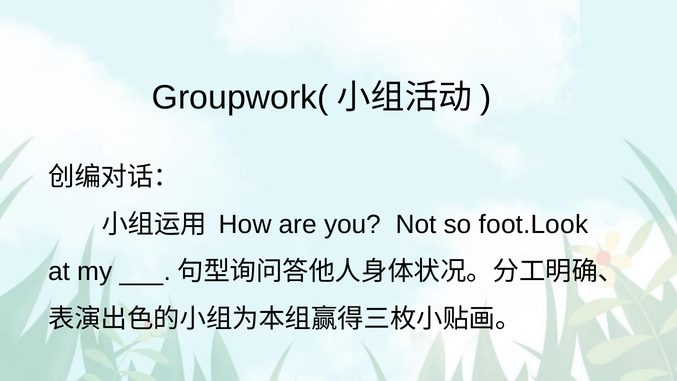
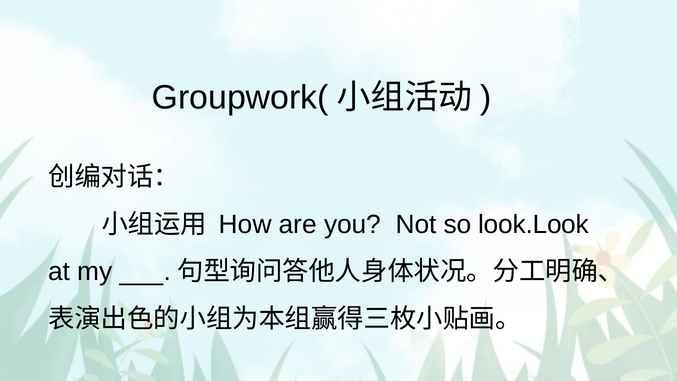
foot.Look: foot.Look -> look.Look (534, 224)
